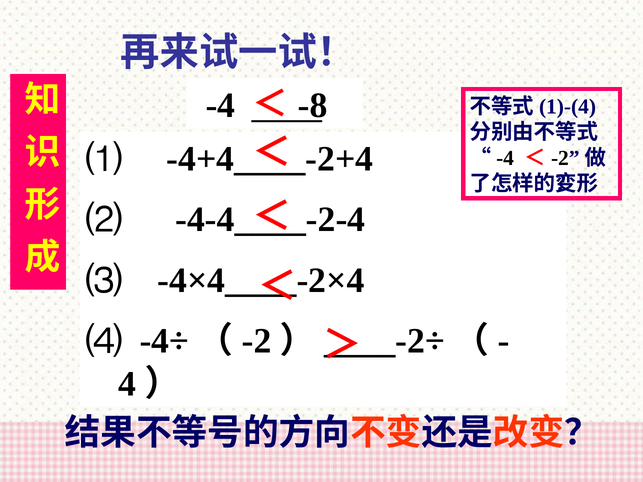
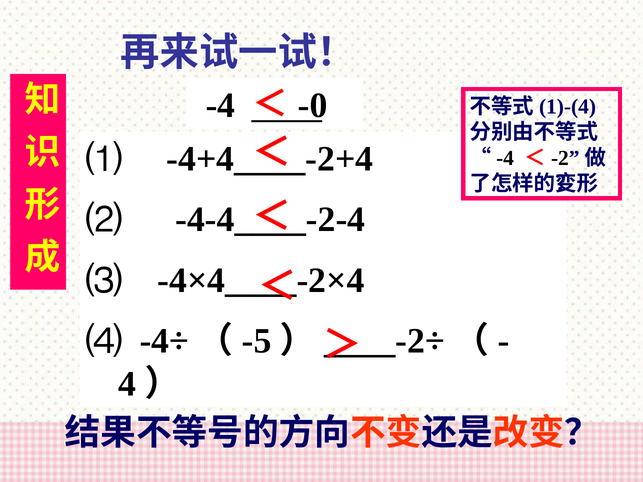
-8: -8 -> -0 (313, 105)
-2: -2 -> -5 (257, 341)
